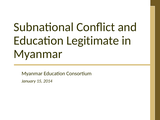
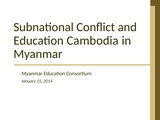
Legitimate: Legitimate -> Cambodia (93, 41)
